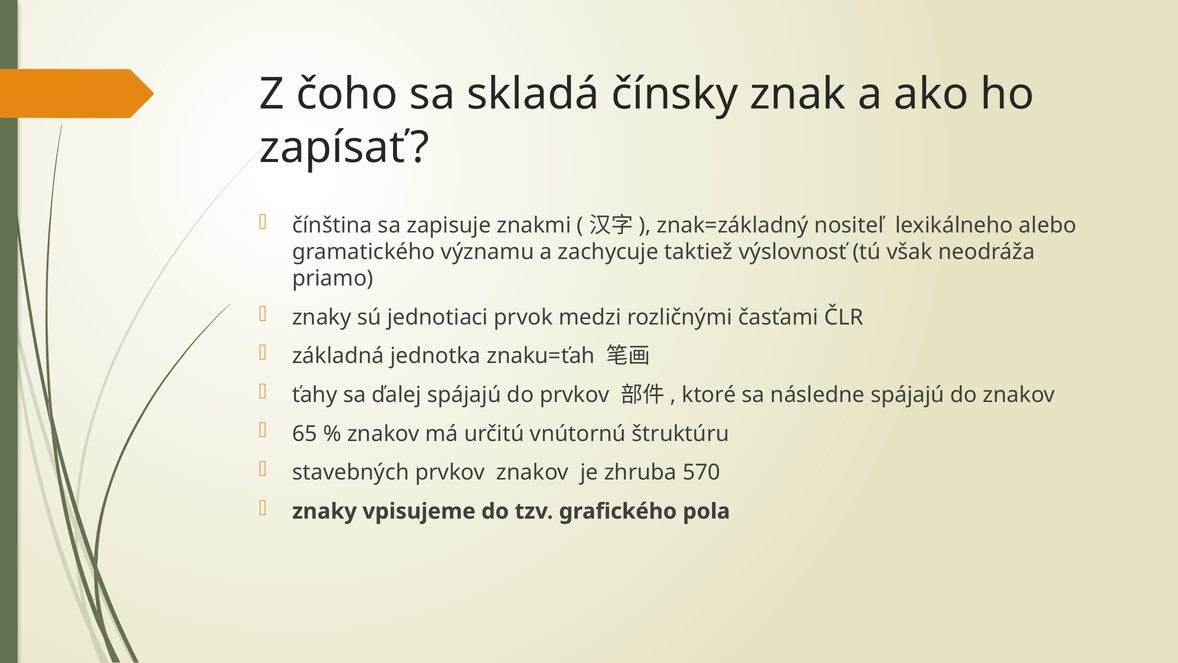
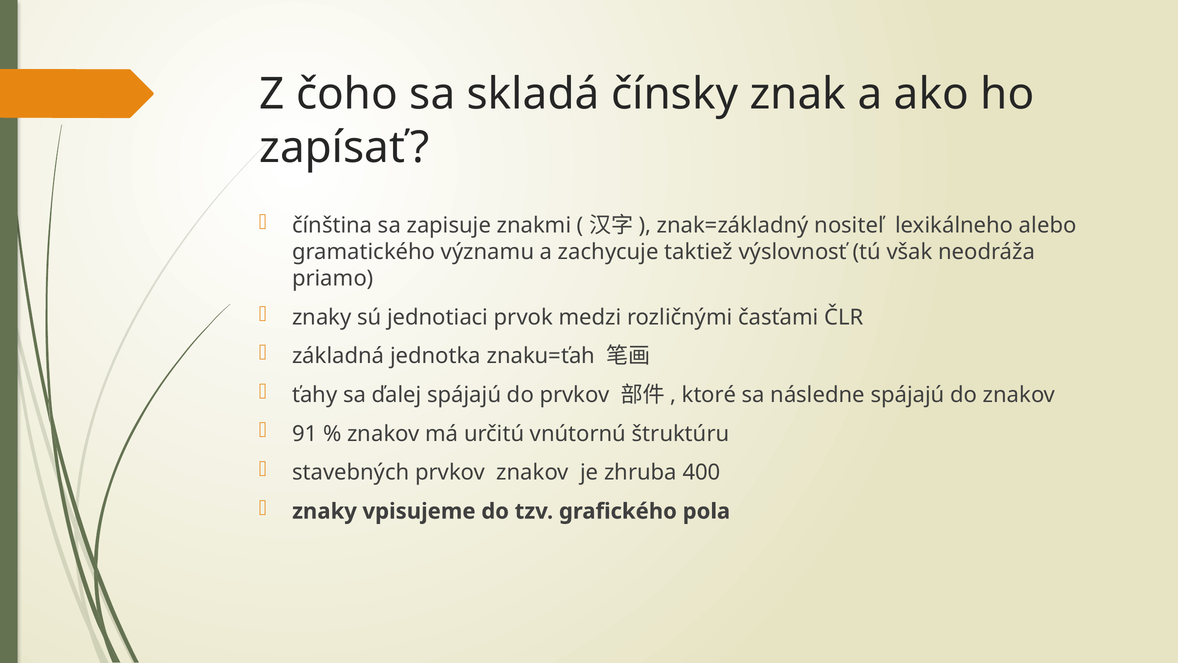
65: 65 -> 91 (305, 434)
570: 570 -> 400 (701, 472)
